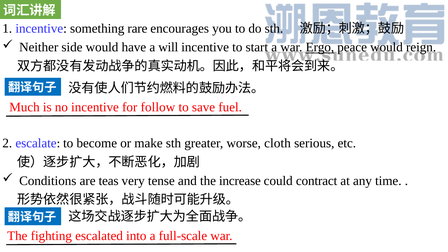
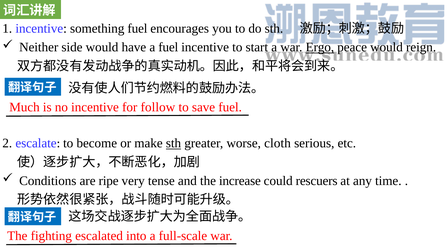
something rare: rare -> fuel (137, 29)
a will: will -> fuel (168, 47)
sth underline: none -> present (174, 143)
teas: teas -> ripe (109, 181)
contract: contract -> rescuers (317, 181)
